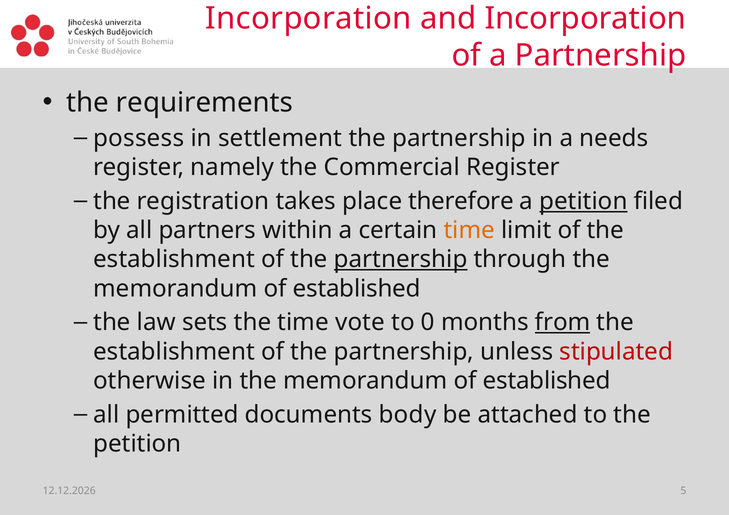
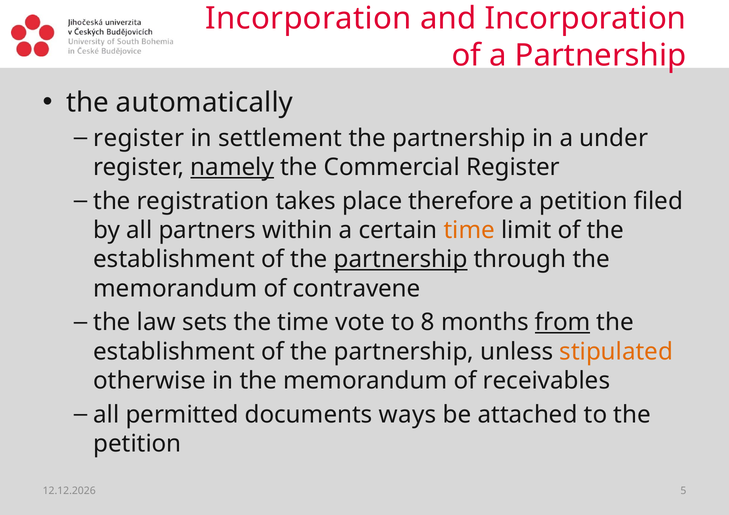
requirements: requirements -> automatically (204, 103)
possess: possess -> register (139, 138)
needs: needs -> under (614, 138)
namely underline: none -> present (232, 168)
petition underline: present -> none (583, 202)
established: established -> contravene (357, 289)
0: 0 -> 8 (428, 323)
stipulated colour: red -> orange (616, 352)
established: established -> receivables (547, 381)
body: body -> ways (408, 415)
